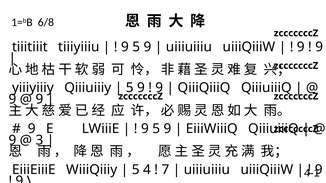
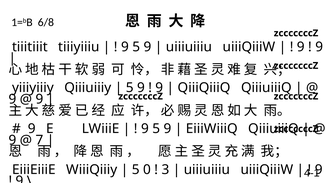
3: 3 -> 7 (39, 140)
4: 4 -> 0 (147, 170)
7: 7 -> 3 (165, 170)
